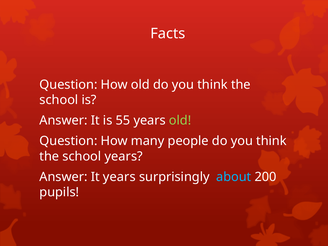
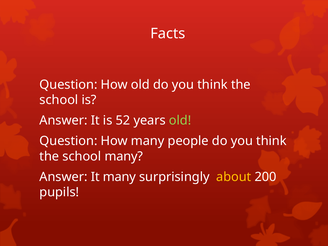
55: 55 -> 52 (123, 120)
school years: years -> many (124, 156)
It years: years -> many (119, 177)
about colour: light blue -> yellow (234, 177)
